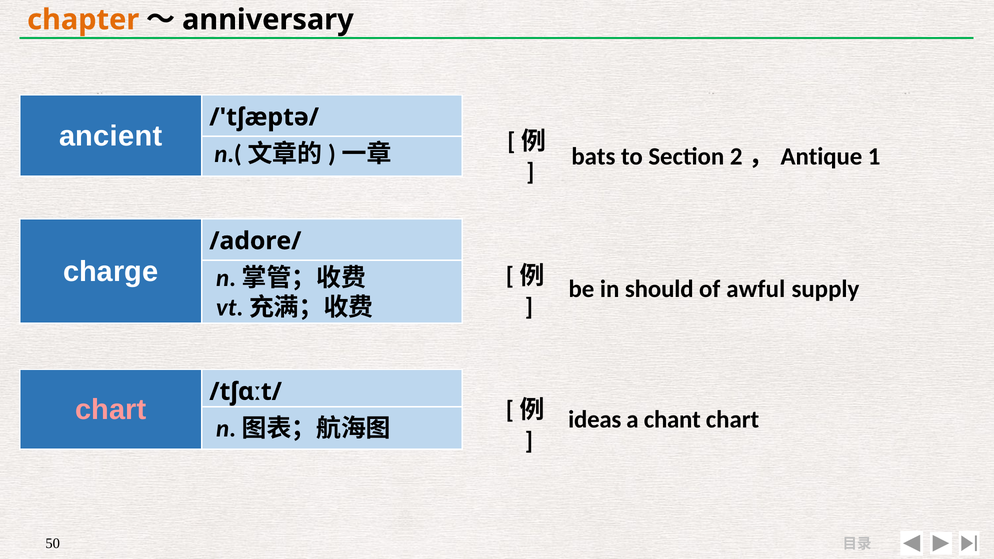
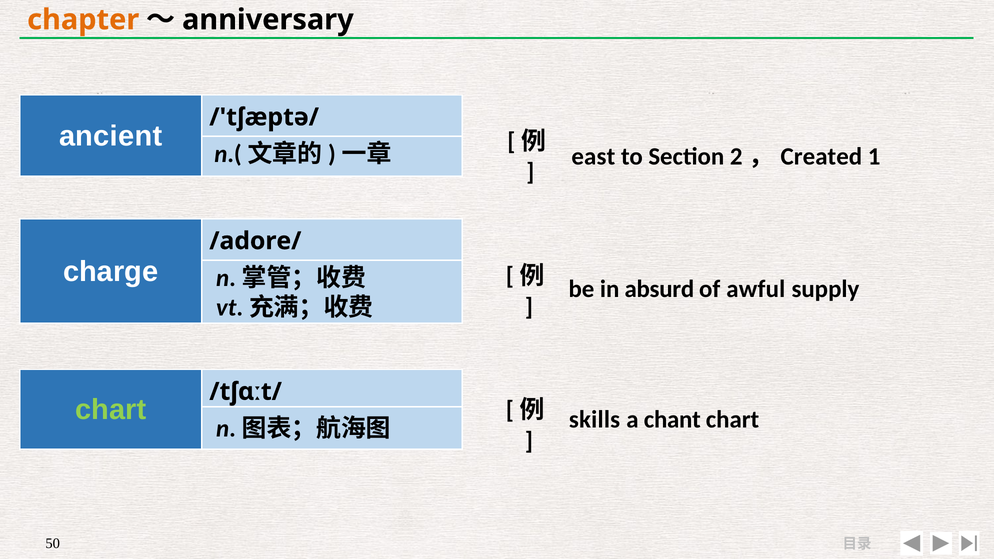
bats: bats -> east (593, 157)
Antique: Antique -> Created (821, 157)
should: should -> absurd (659, 289)
chart colour: pink -> light green (111, 410)
ideas: ideas -> skills (595, 420)
